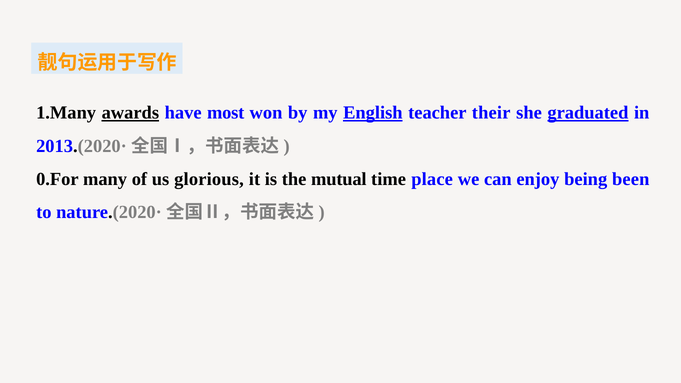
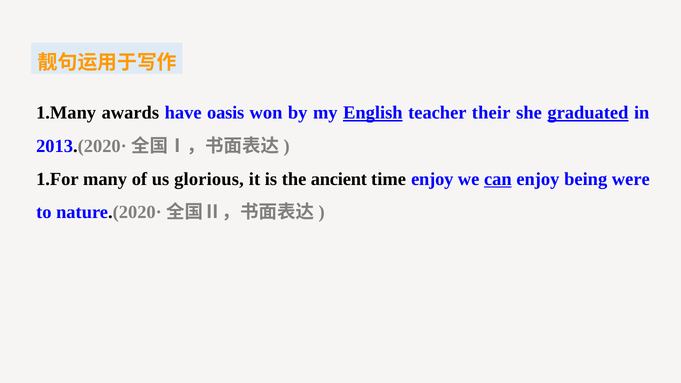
awards underline: present -> none (130, 113)
most: most -> oasis (226, 113)
0.For: 0.For -> 1.For (57, 179)
mutual: mutual -> ancient (339, 179)
time place: place -> enjoy (432, 179)
can underline: none -> present (498, 179)
been: been -> were (631, 179)
